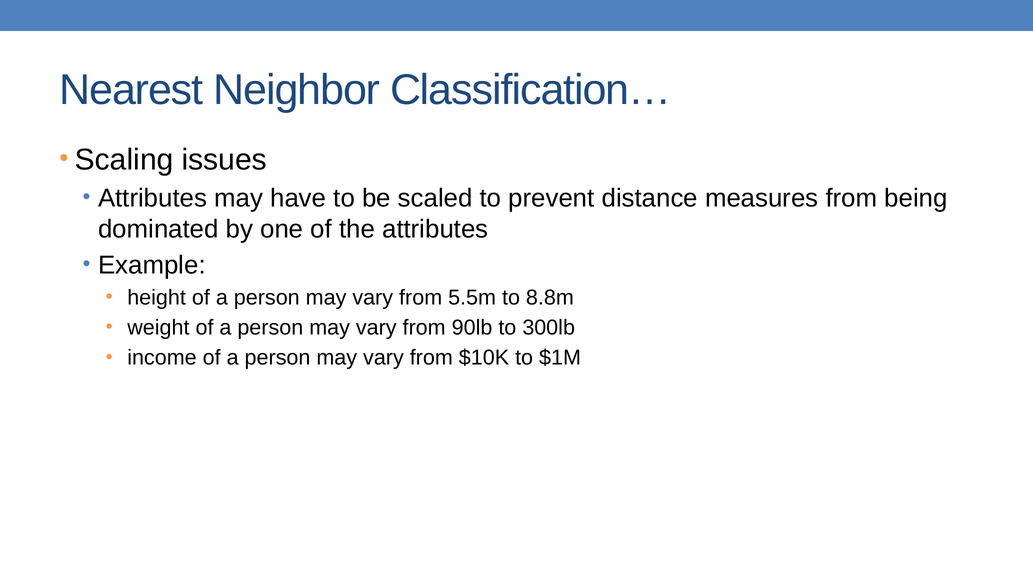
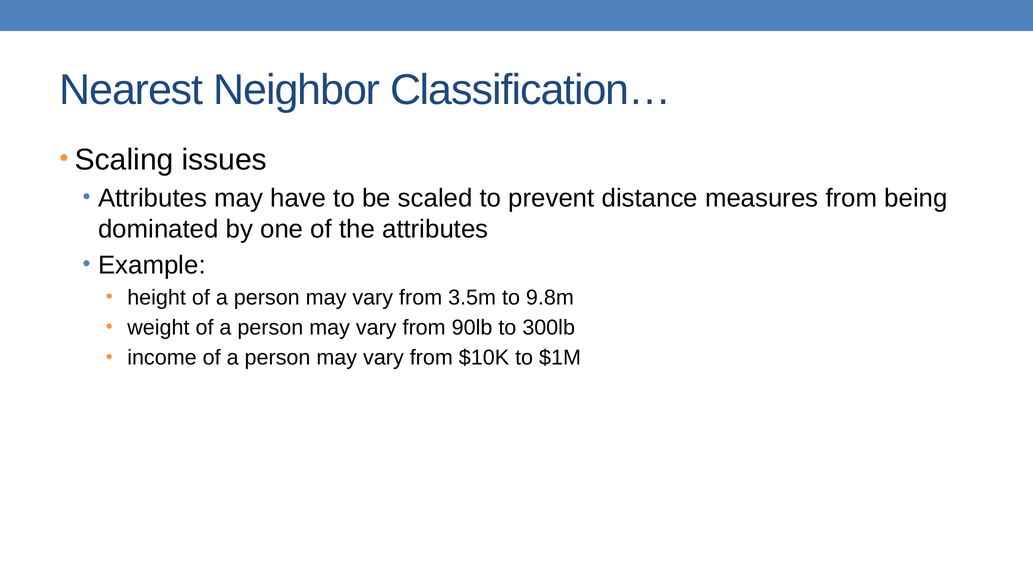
5.5m: 5.5m -> 3.5m (472, 298)
8.8m: 8.8m -> 9.8m (550, 298)
